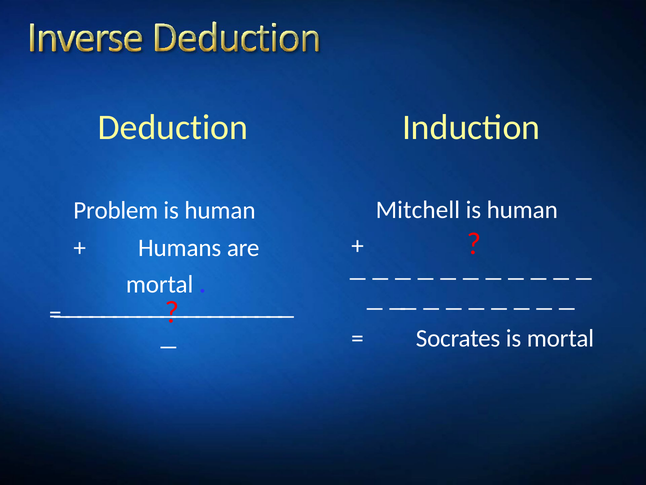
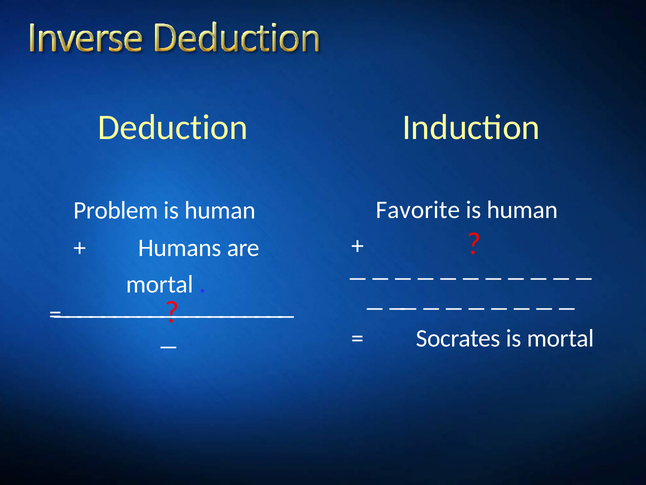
Mitchell: Mitchell -> Favorite (418, 210)
